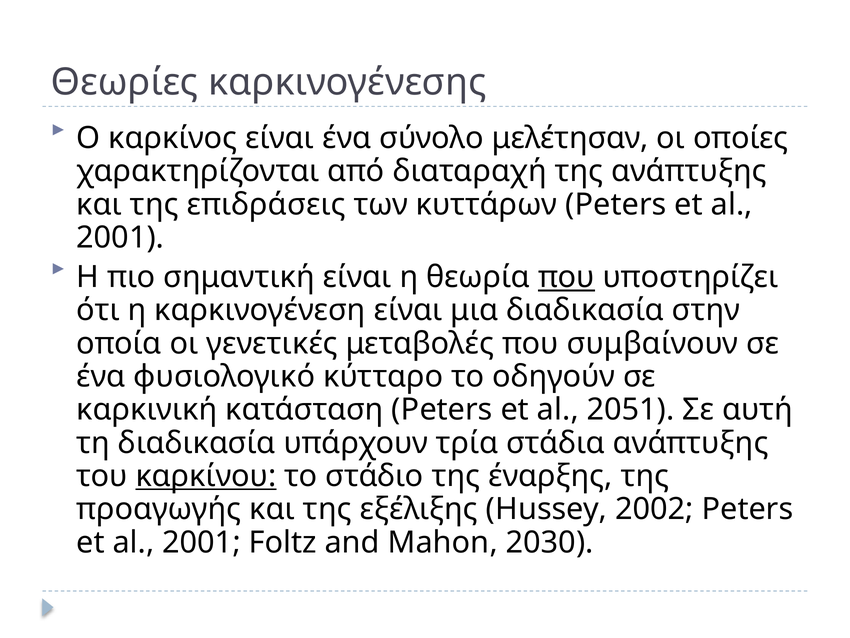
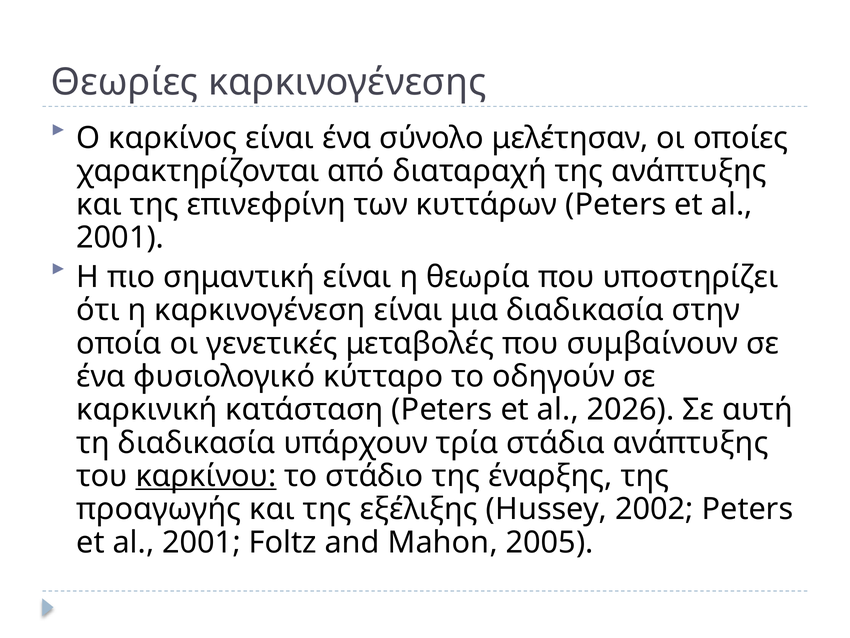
επιδράσεις: επιδράσεις -> επινεφρίνη (266, 204)
που underline: present -> none (566, 277)
2051: 2051 -> 2026 (631, 409)
2030: 2030 -> 2005 (550, 542)
